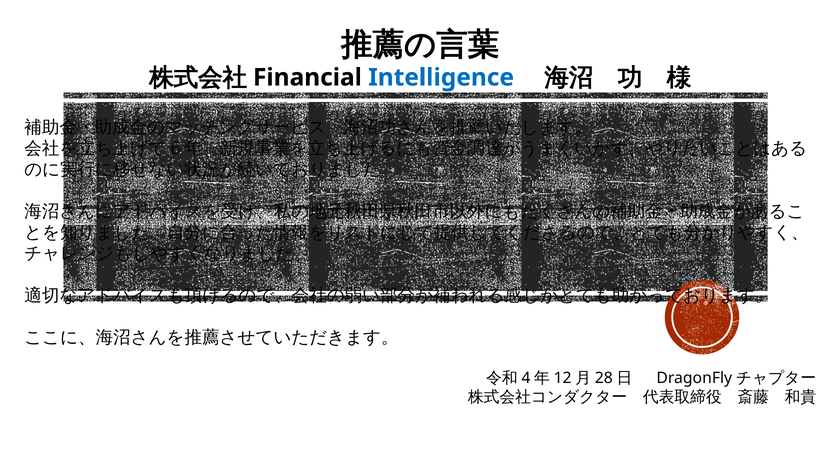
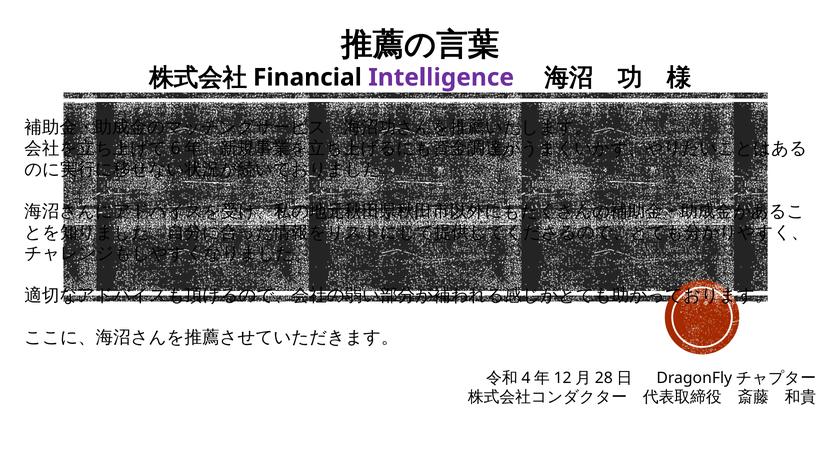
Intelligence colour: blue -> purple (441, 78)
